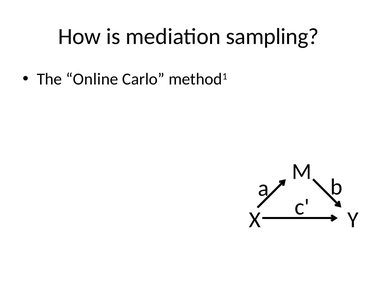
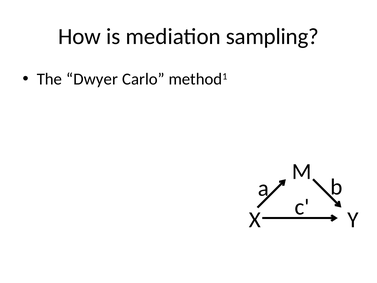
Online: Online -> Dwyer (92, 79)
